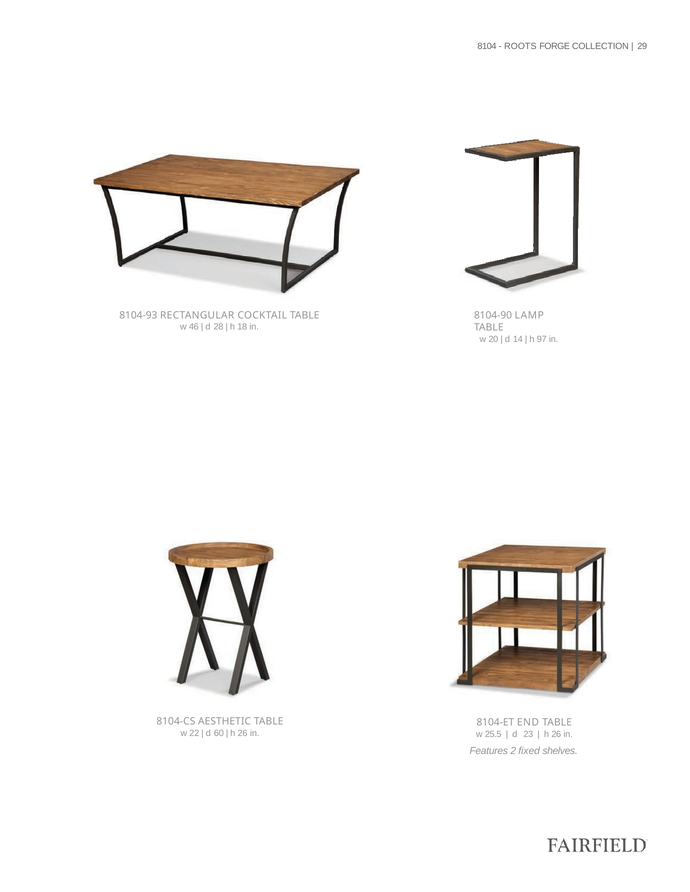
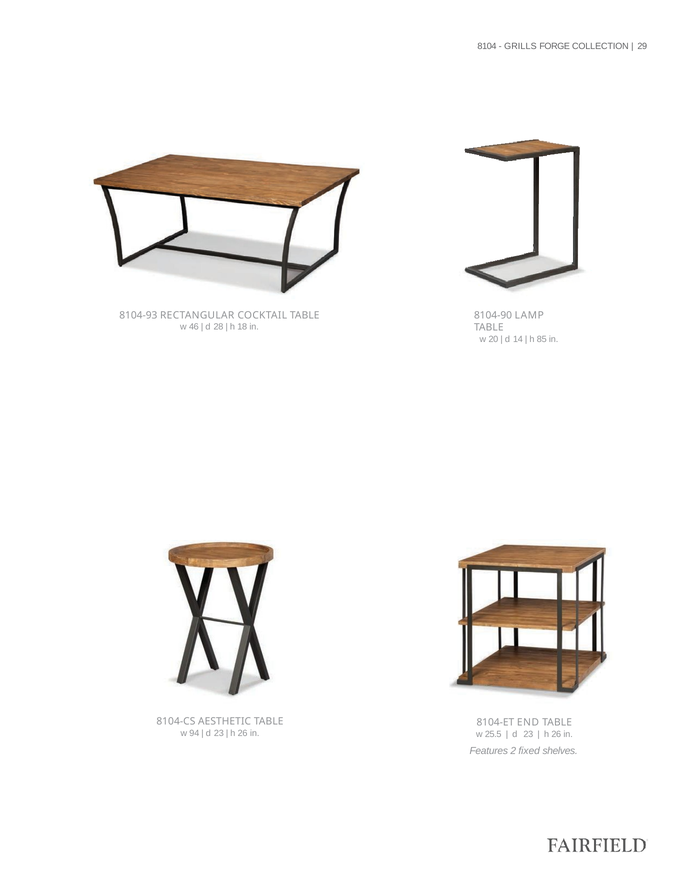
ROOTS: ROOTS -> GRILLS (520, 46)
97: 97 -> 85 (542, 340)
22: 22 -> 94 (194, 734)
60: 60 -> 23 (219, 734)
